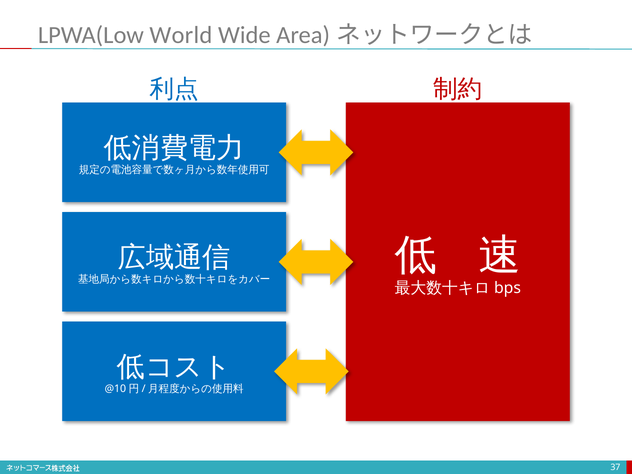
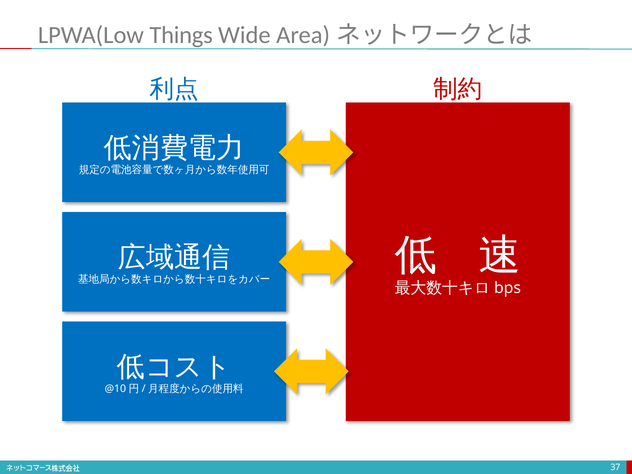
World: World -> Things (181, 35)
